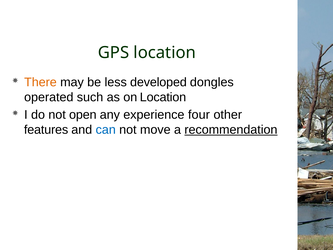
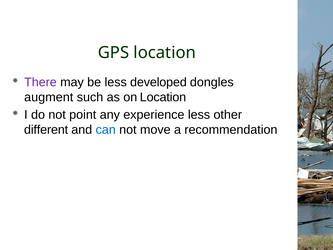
There colour: orange -> purple (40, 82)
operated: operated -> augment (49, 97)
open: open -> point (83, 115)
experience four: four -> less (199, 115)
features: features -> different (46, 130)
recommendation underline: present -> none (231, 130)
